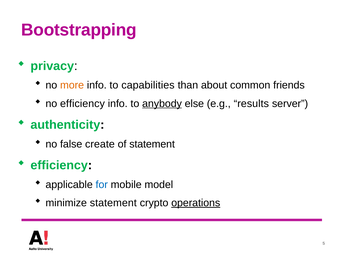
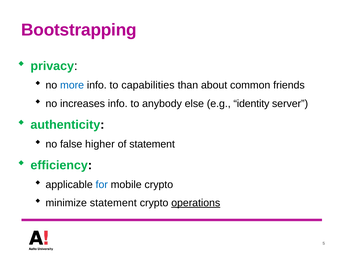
more colour: orange -> blue (72, 85)
no efficiency: efficiency -> increases (83, 104)
anybody underline: present -> none (162, 104)
results: results -> identity (251, 104)
create: create -> higher (100, 144)
mobile model: model -> crypto (159, 185)
